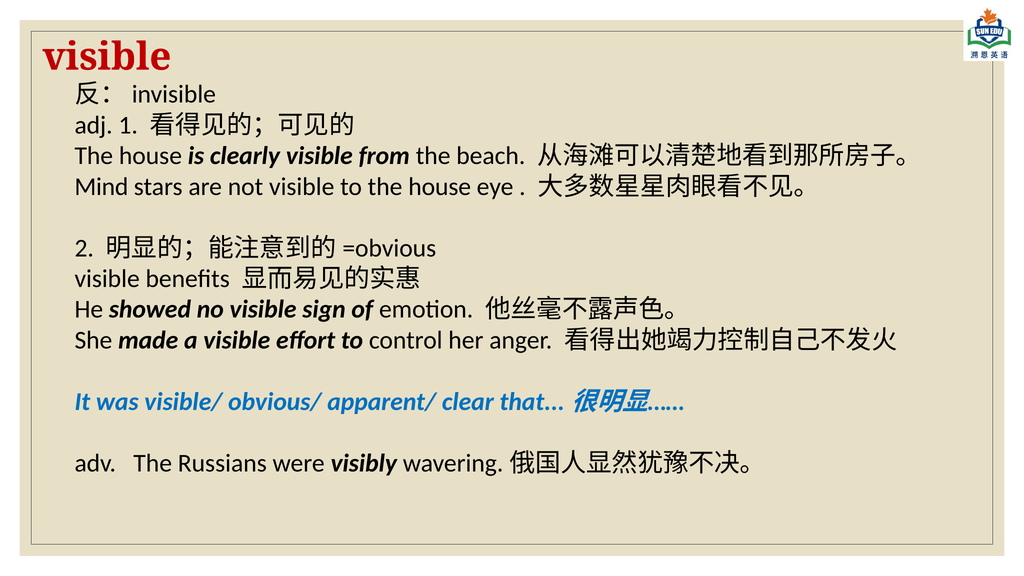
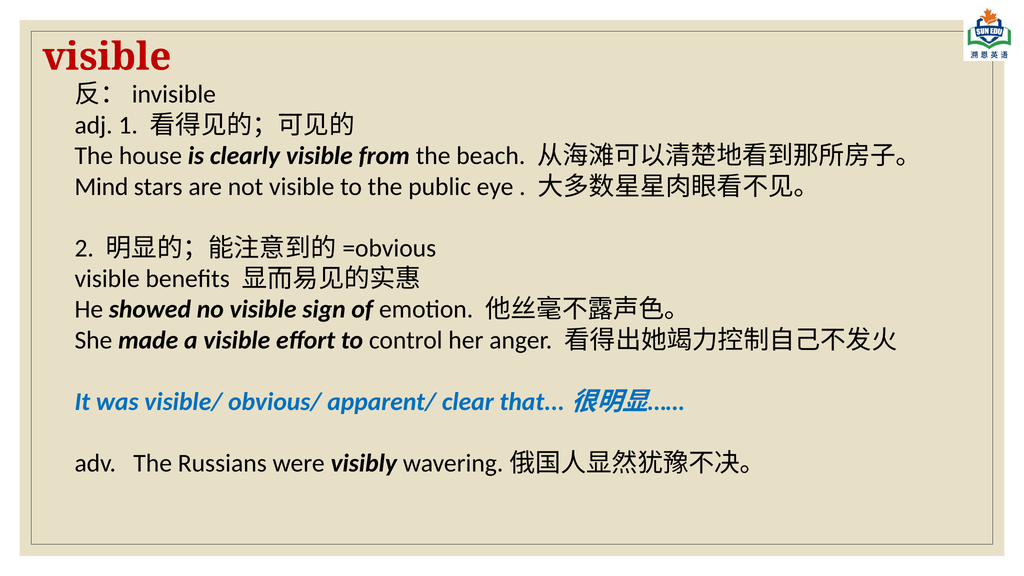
to the house: house -> public (440, 187)
